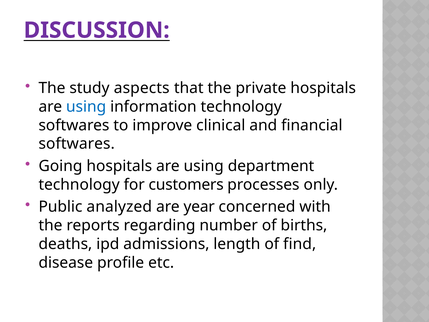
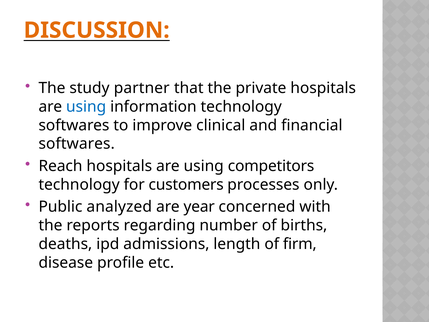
DISCUSSION colour: purple -> orange (97, 30)
aspects: aspects -> partner (142, 88)
Going: Going -> Reach (61, 166)
department: department -> competitors (271, 166)
find: find -> firm (300, 244)
